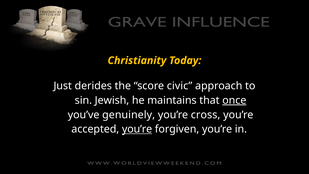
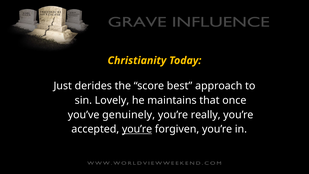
civic: civic -> best (180, 86)
Jewish: Jewish -> Lovely (112, 100)
once underline: present -> none (234, 100)
cross: cross -> really (206, 115)
